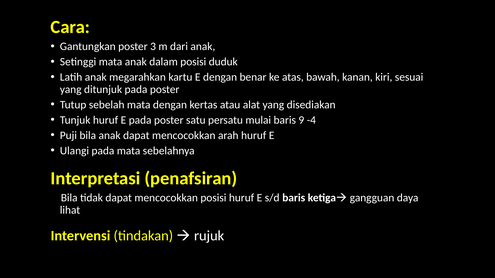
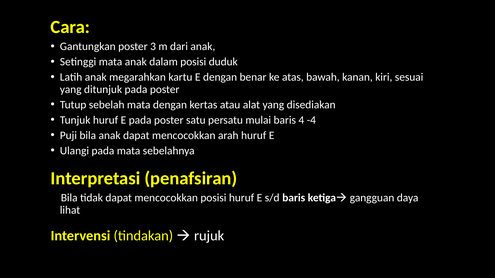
9: 9 -> 4 (301, 120)
